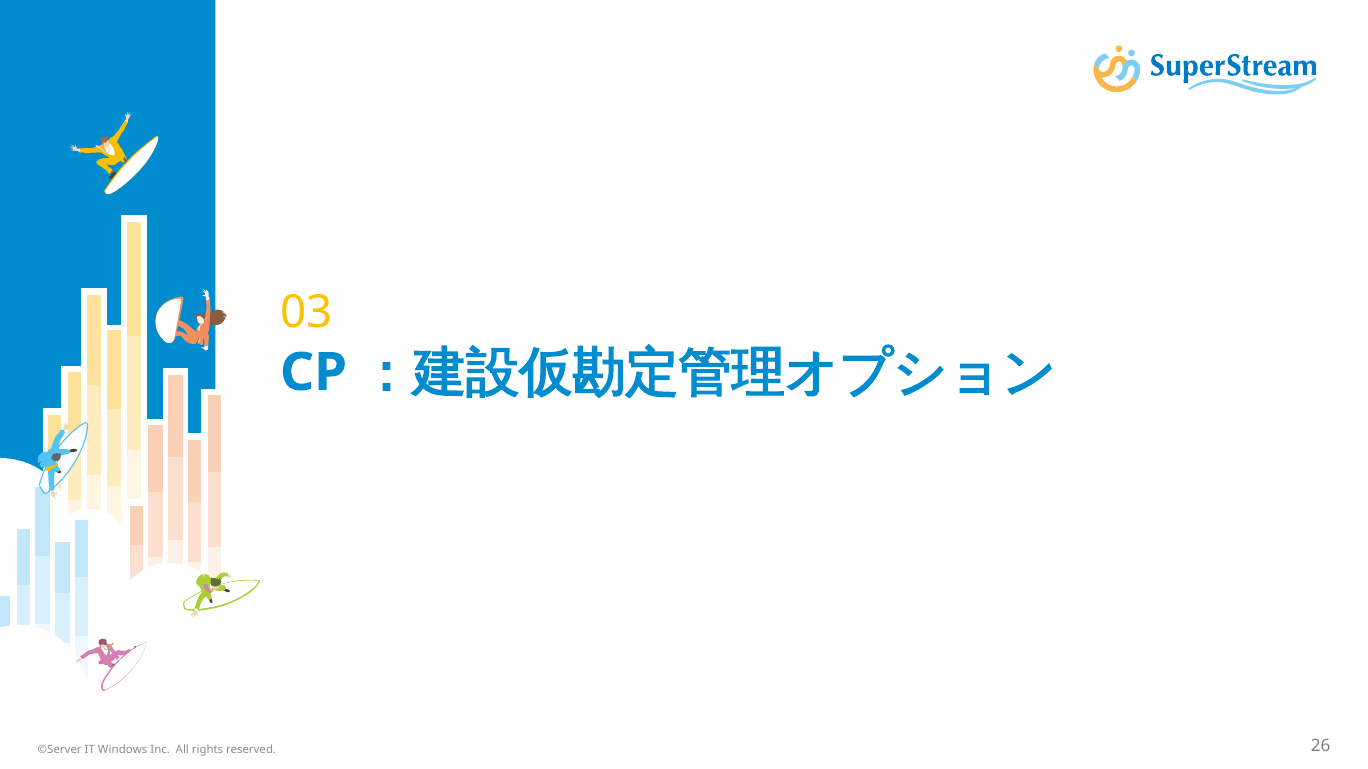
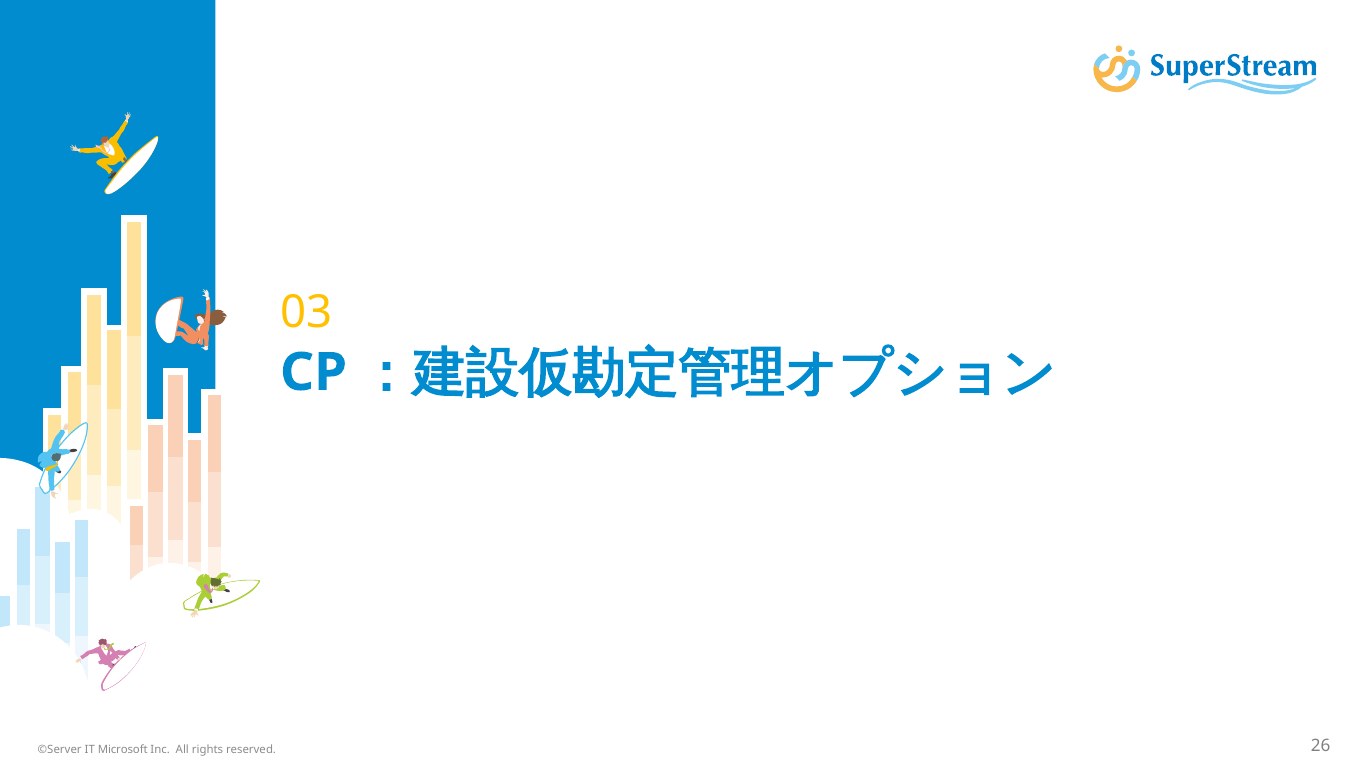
Windows: Windows -> Microsoft (123, 750)
